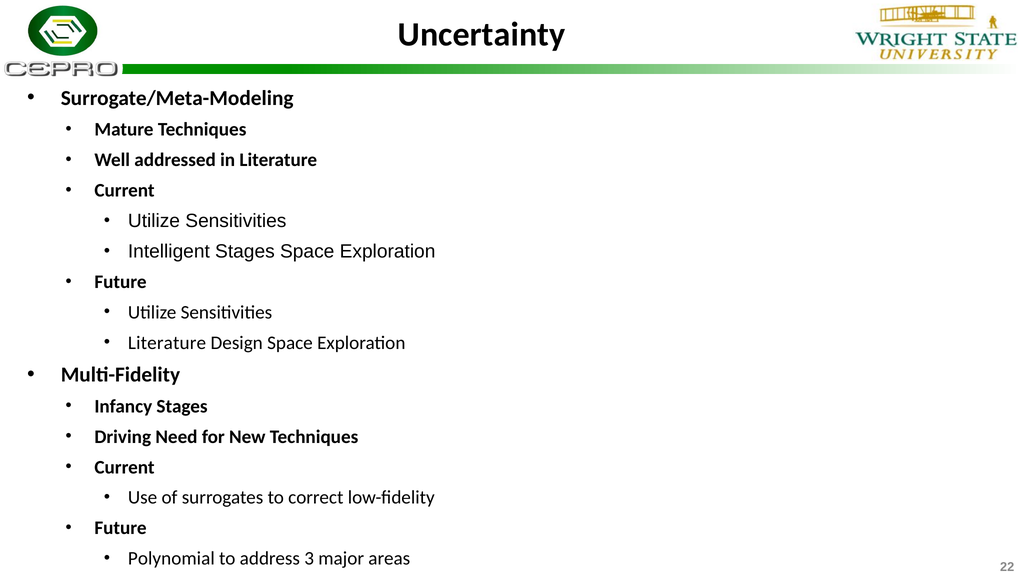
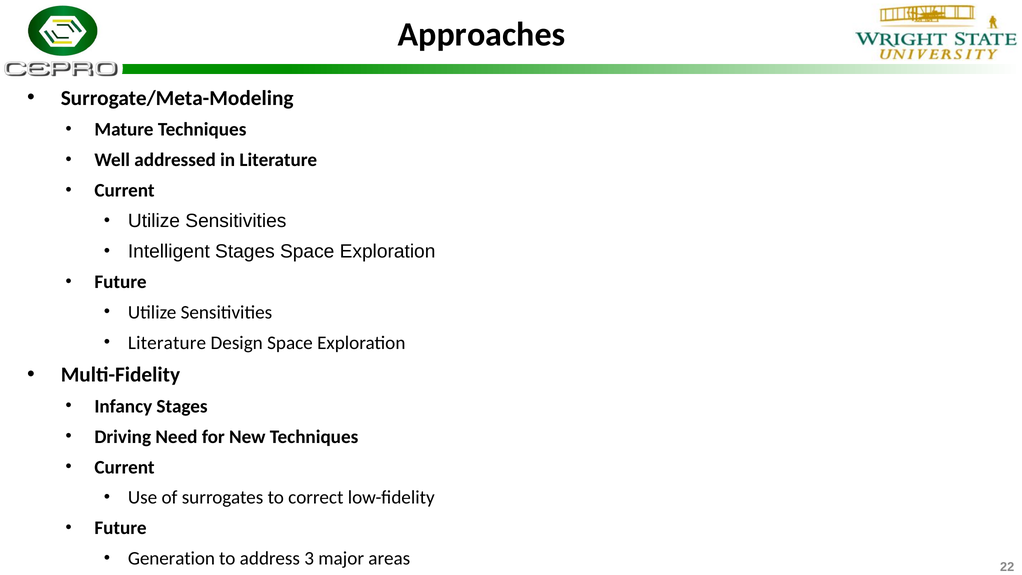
Uncertainty: Uncertainty -> Approaches (482, 34)
Polynomial: Polynomial -> Generation (171, 558)
